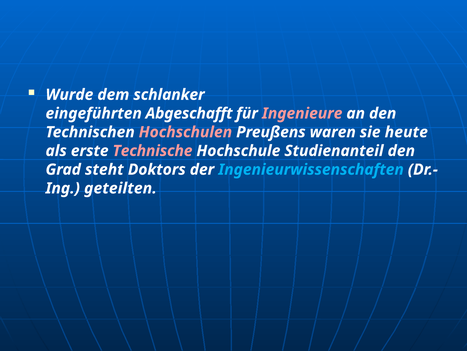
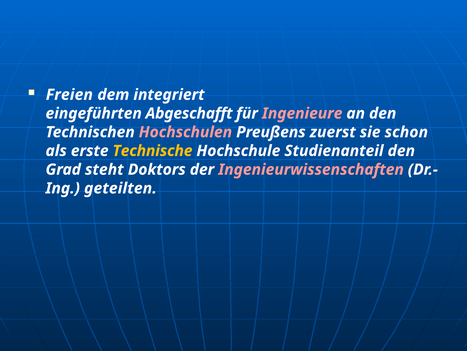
Wurde: Wurde -> Freien (69, 94)
schlanker: schlanker -> integriert (169, 94)
waren: waren -> zuerst (333, 132)
heute: heute -> schon (406, 132)
Technische colour: pink -> yellow (153, 151)
Ingenieurwissenschaften colour: light blue -> pink (311, 169)
